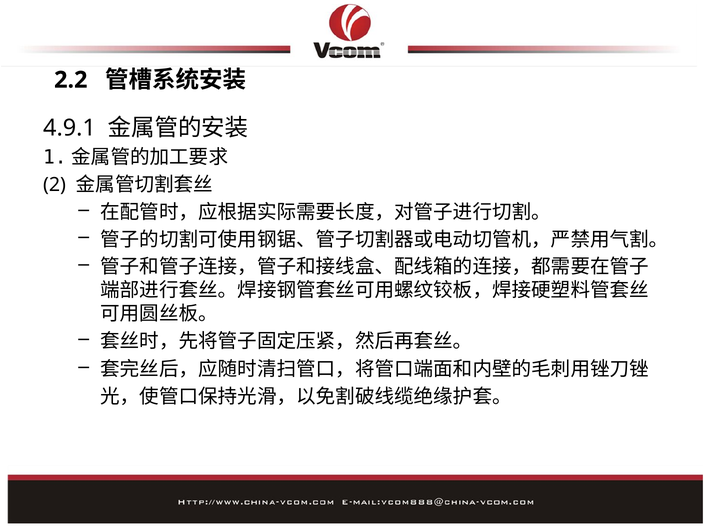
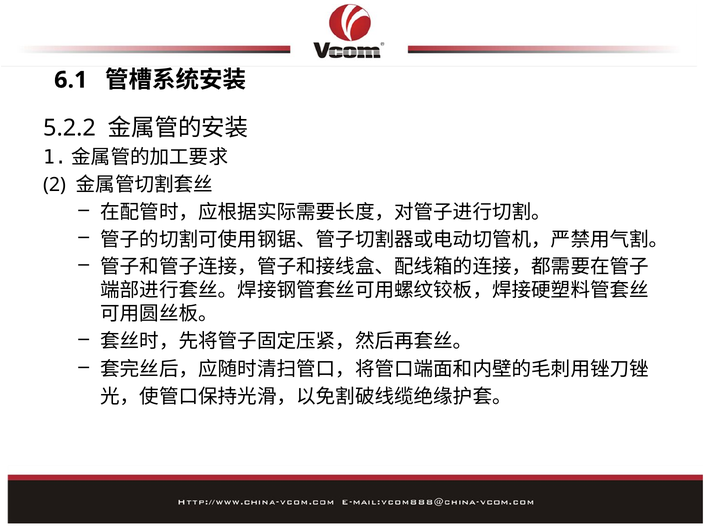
2.2: 2.2 -> 6.1 (71, 80)
4.9.1: 4.9.1 -> 5.2.2 (69, 128)
